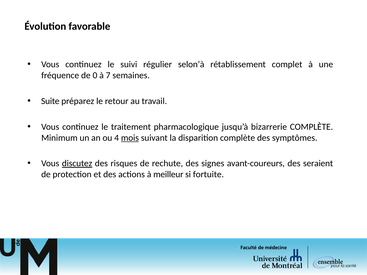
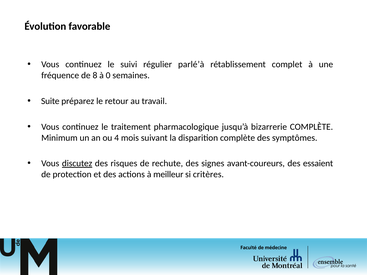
selon’à: selon’à -> parlé’à (191, 64)
0: 0 -> 8 (95, 76)
7: 7 -> 0 (108, 76)
mois underline: present -> none (130, 138)
seraient: seraient -> essaient (318, 164)
fortuite: fortuite -> critères (208, 175)
